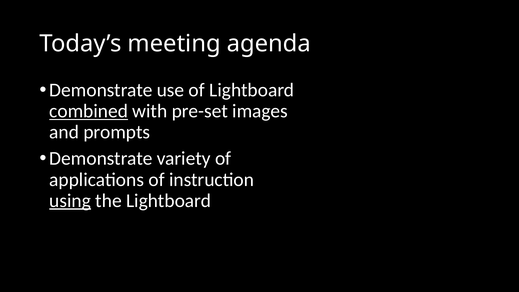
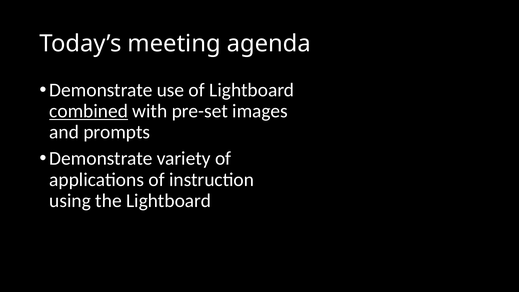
using underline: present -> none (70, 201)
